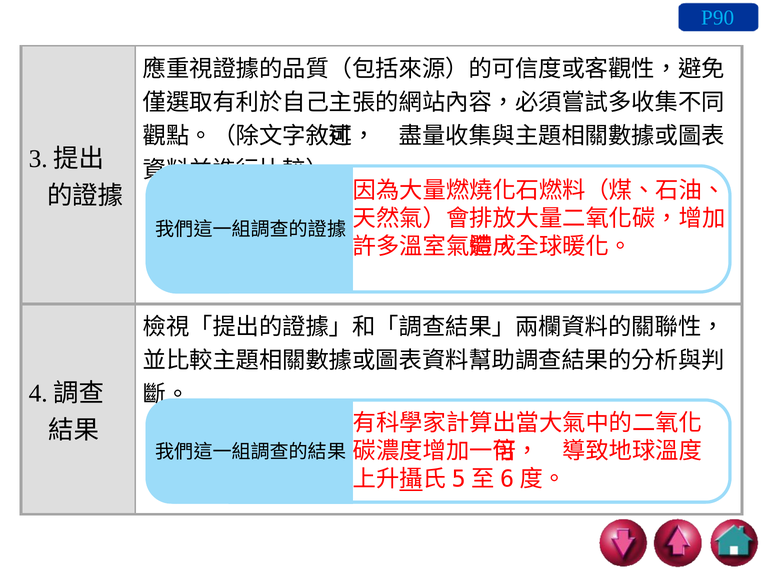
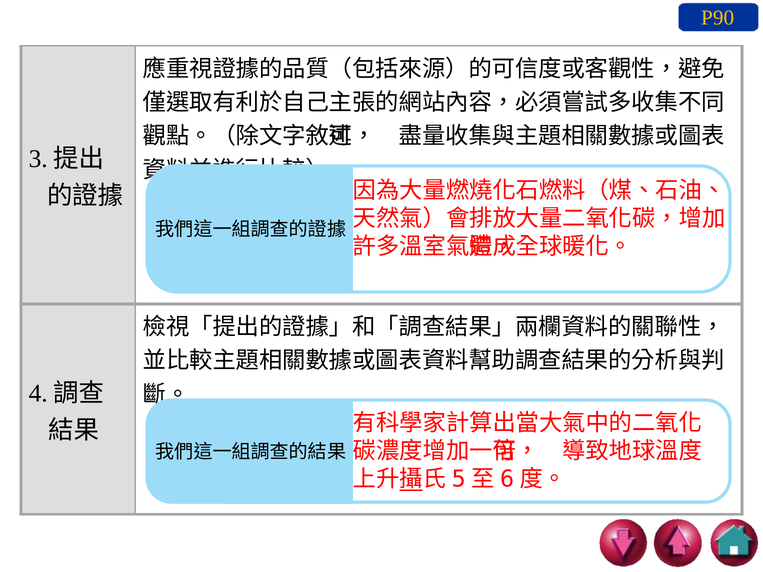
P90 colour: light blue -> yellow (718, 18)
